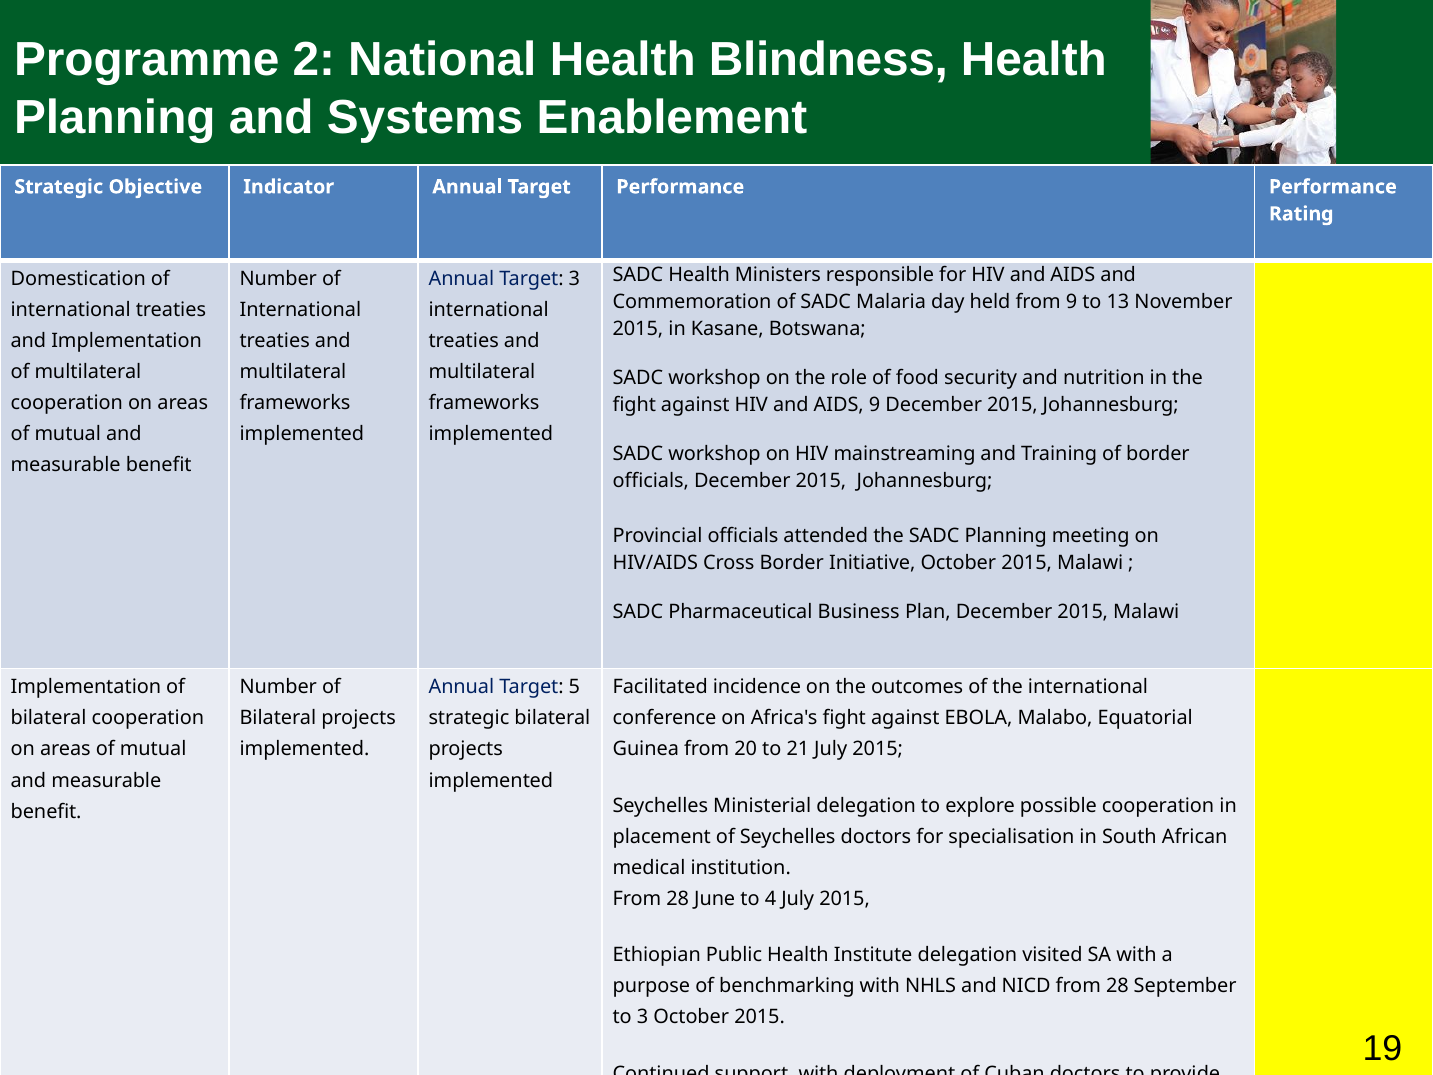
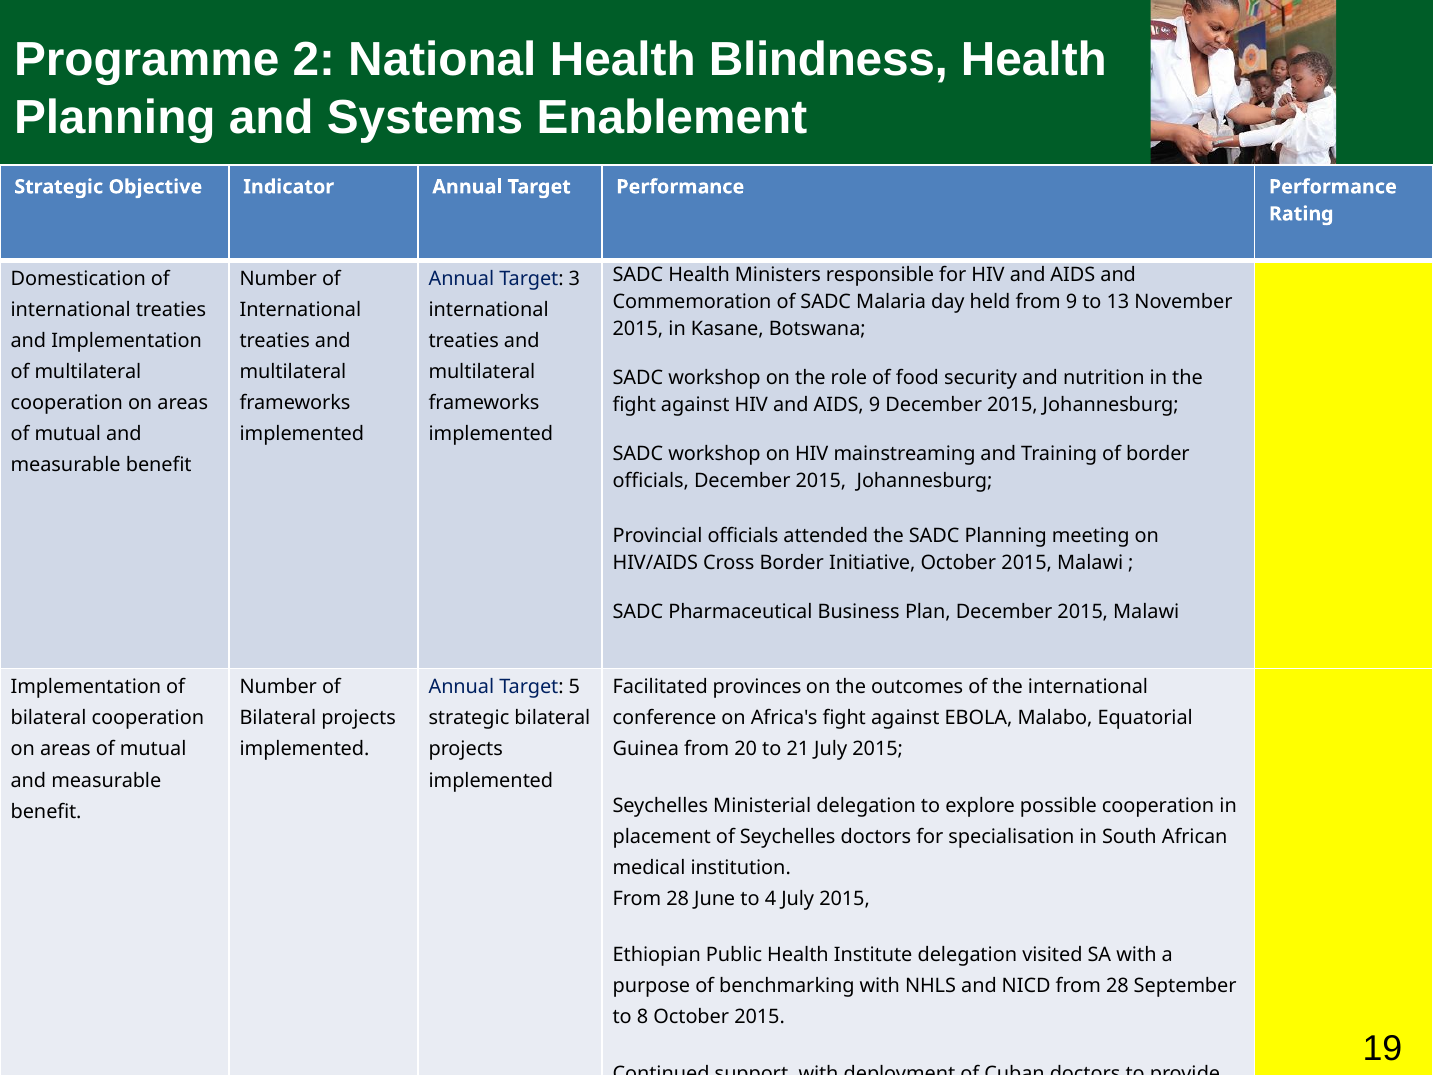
incidence: incidence -> provinces (757, 687)
to 3: 3 -> 8 (643, 1017)
